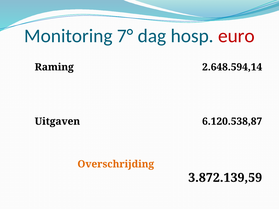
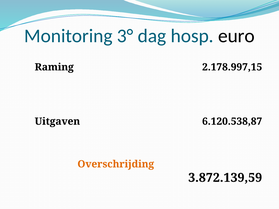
7°: 7° -> 3° (125, 36)
euro colour: red -> black (236, 36)
2.648.594,14: 2.648.594,14 -> 2.178.997,15 (232, 67)
